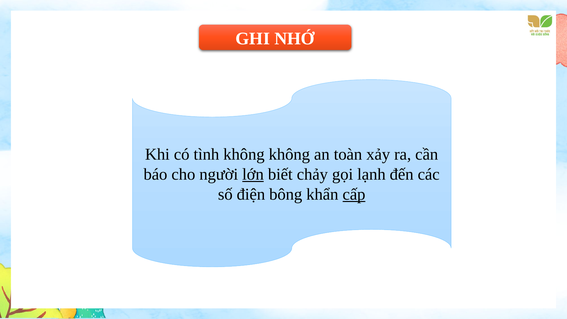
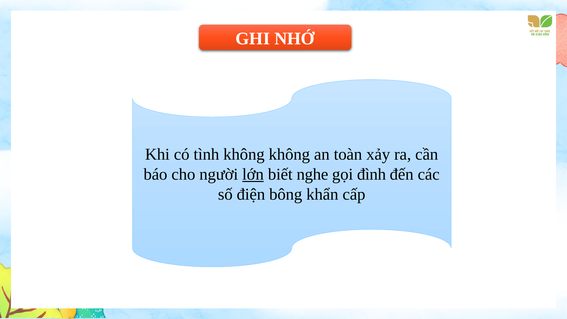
chảy: chảy -> nghe (312, 174)
lạnh: lạnh -> đình (371, 174)
cấp underline: present -> none (354, 194)
